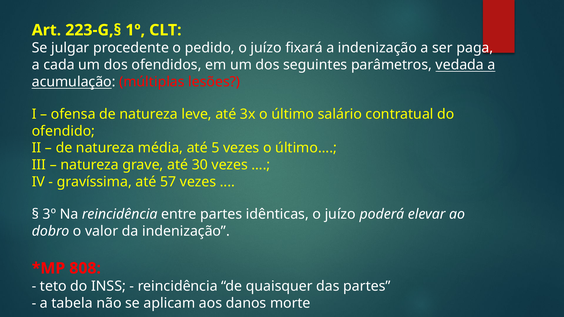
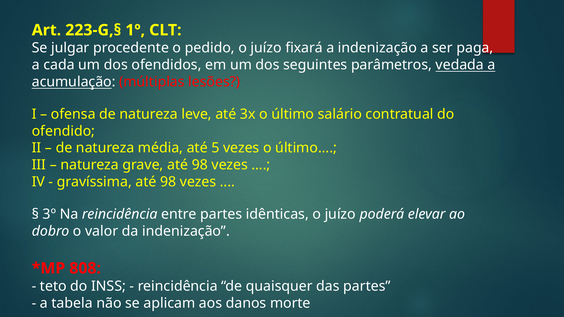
grave até 30: 30 -> 98 (200, 165)
gravíssima até 57: 57 -> 98 (168, 182)
